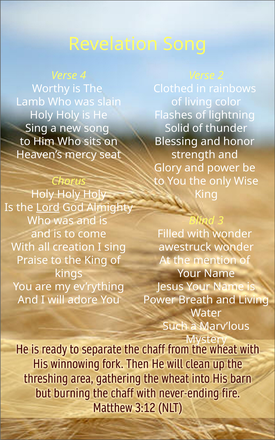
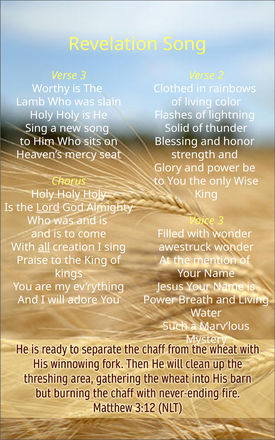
Verse 4: 4 -> 3 (83, 75)
Blind: Blind -> Voice (202, 221)
all underline: none -> present (44, 247)
